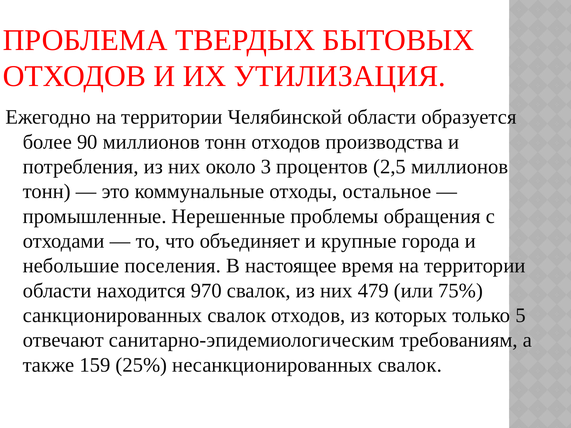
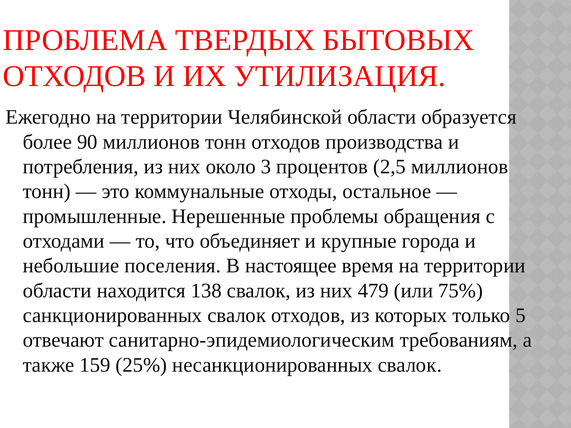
970: 970 -> 138 (206, 291)
